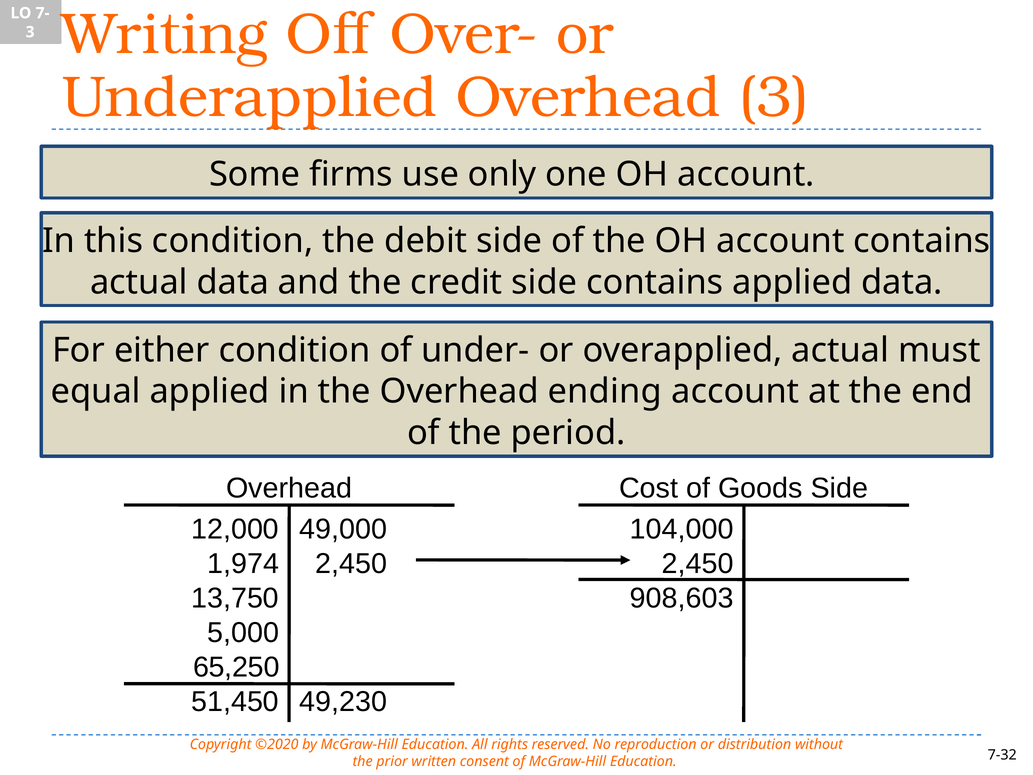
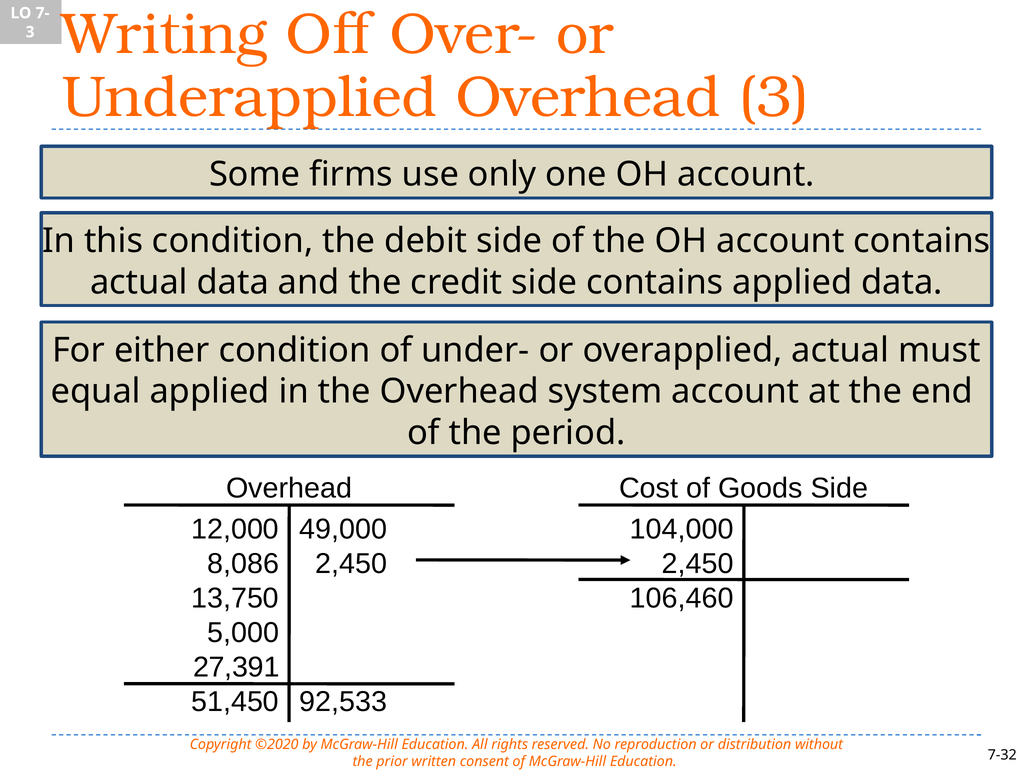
ending: ending -> system (605, 391)
1,974: 1,974 -> 8,086 (243, 564)
908,603: 908,603 -> 106,460 (682, 598)
65,250: 65,250 -> 27,391 (236, 667)
49,230: 49,230 -> 92,533 (343, 701)
